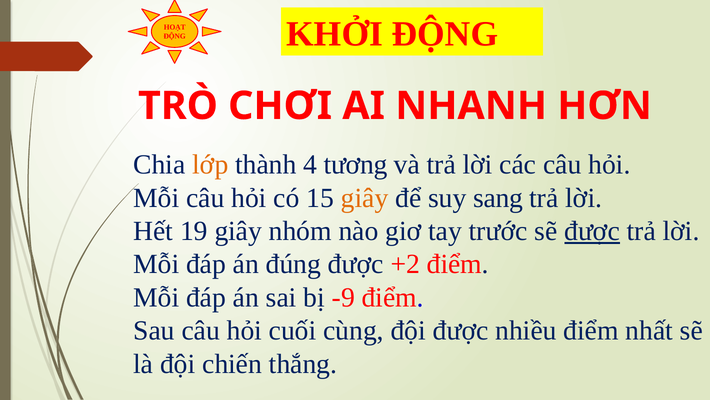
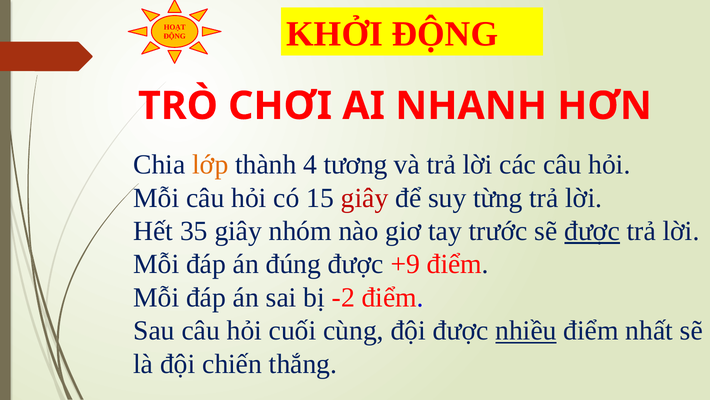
giây colour: orange -> red (365, 198)
sang: sang -> từng (498, 198)
19: 19 -> 35 (194, 231)
+2: +2 -> +9 (405, 264)
-9: -9 -> -2 (343, 297)
nhiều underline: none -> present (526, 330)
